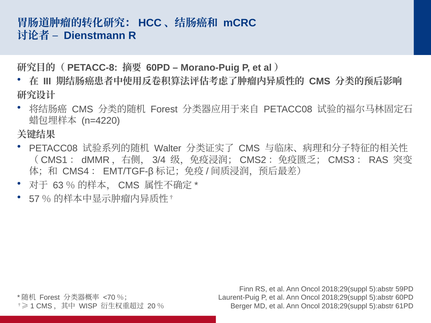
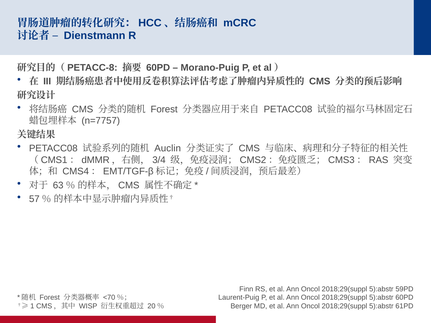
n=4220: n=4220 -> n=7757 (101, 121)
Walter: Walter -> Auclin (168, 149)
